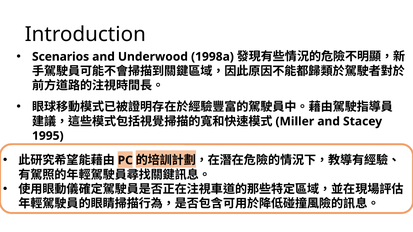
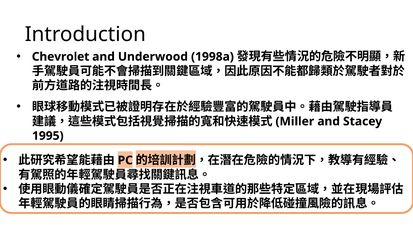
Scenarios: Scenarios -> Chevrolet (61, 57)
